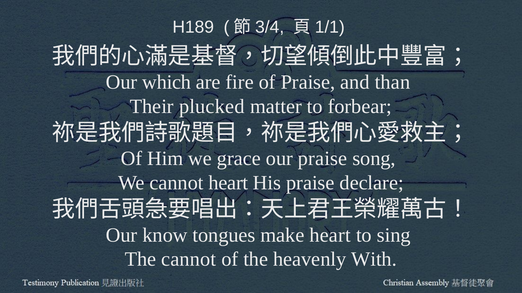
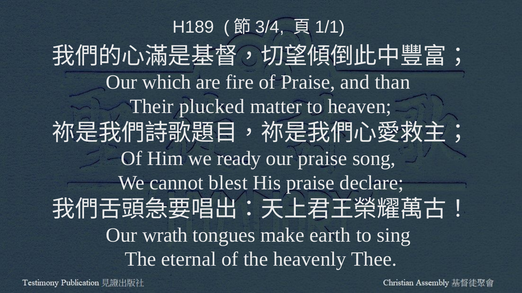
forbear: forbear -> heaven (360, 107)
grace: grace -> ready (239, 159)
cannot heart: heart -> blest (228, 183)
know: know -> wrath (165, 235)
make heart: heart -> earth (330, 235)
The cannot: cannot -> eternal (189, 260)
With: With -> Thee (374, 260)
